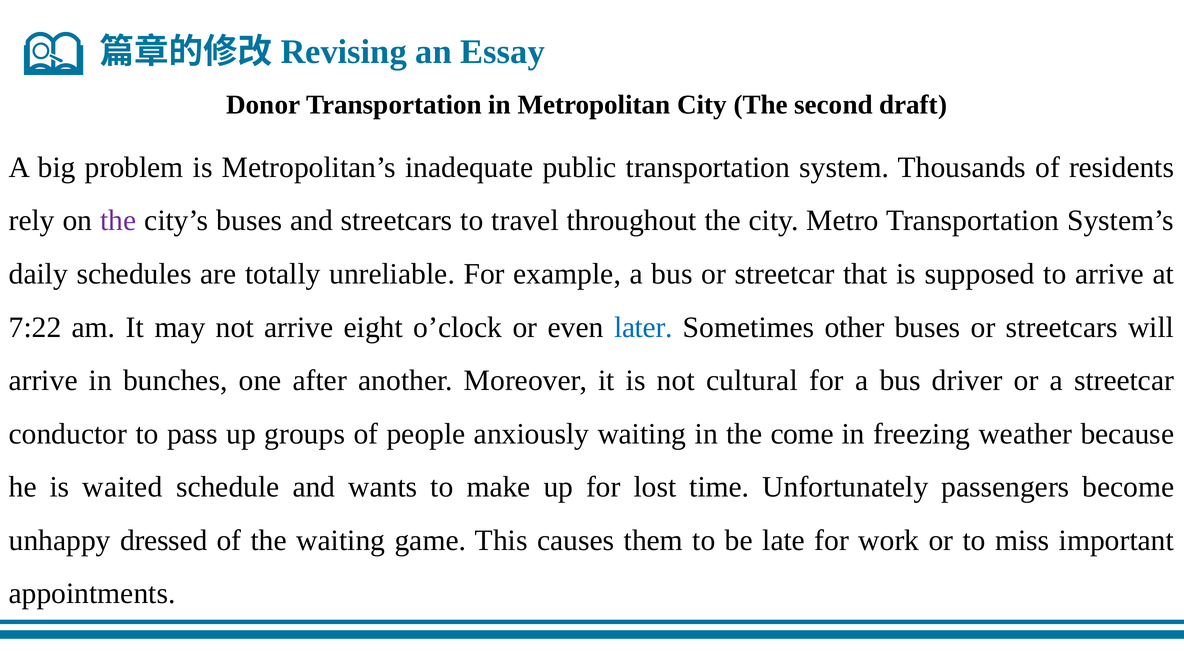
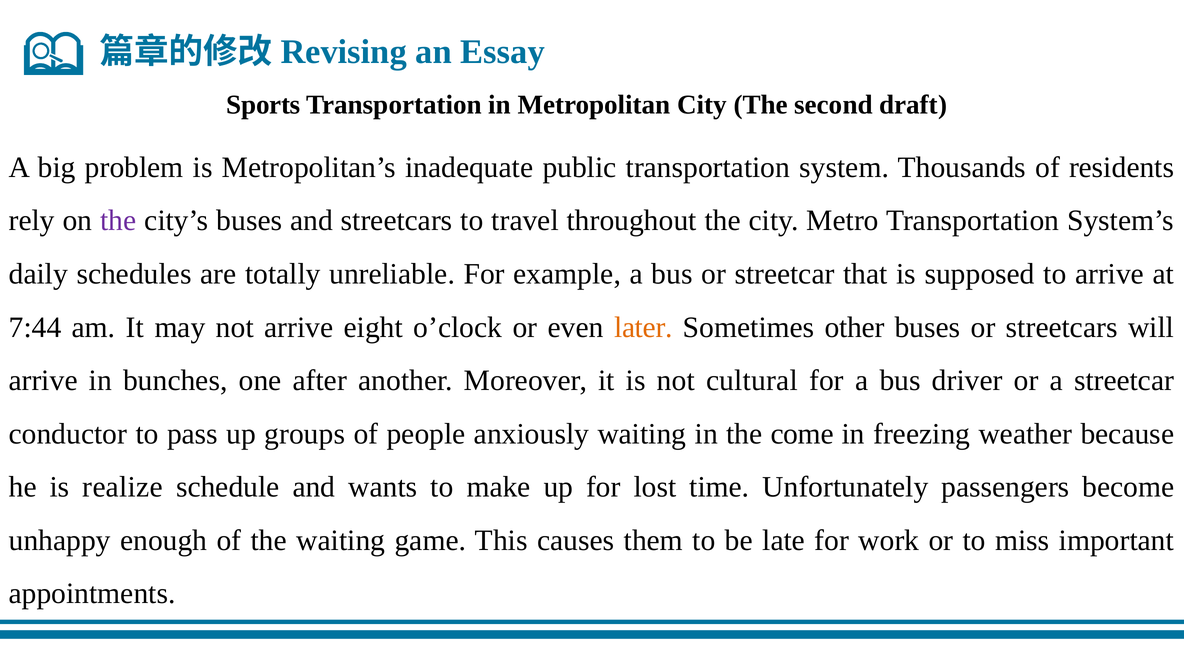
Donor: Donor -> Sports (263, 105)
7:22: 7:22 -> 7:44 (35, 327)
later colour: blue -> orange (643, 327)
waited: waited -> realize (123, 487)
dressed: dressed -> enough (164, 540)
